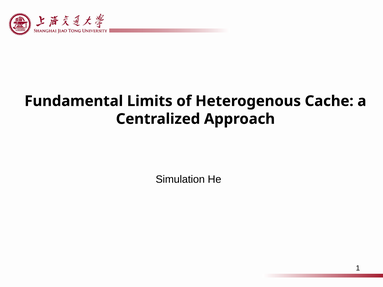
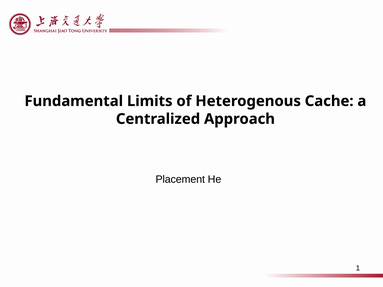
Simulation: Simulation -> Placement (180, 180)
